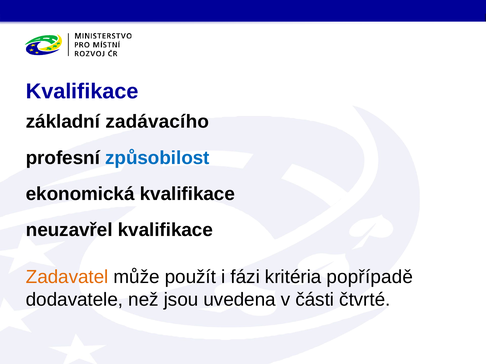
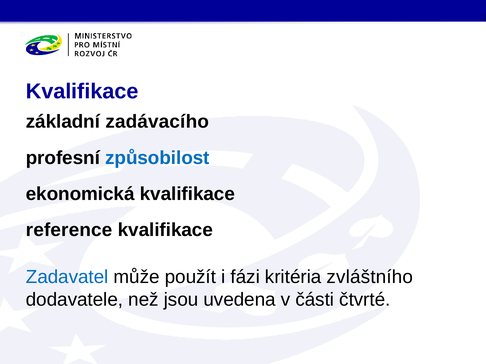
neuzavřel: neuzavřel -> reference (69, 230)
Zadavatel colour: orange -> blue (67, 277)
popřípadě: popřípadě -> zvláštního (370, 277)
